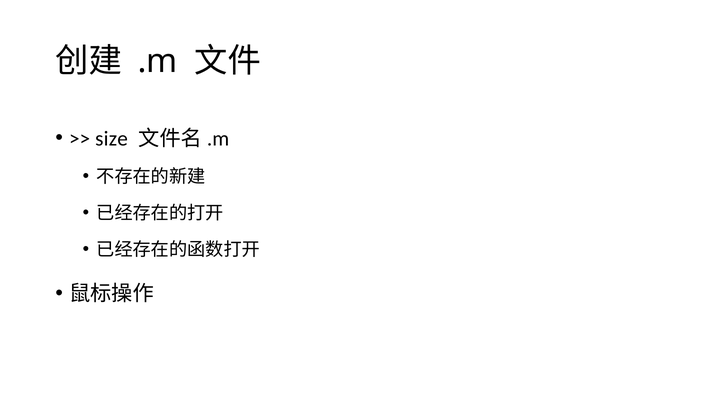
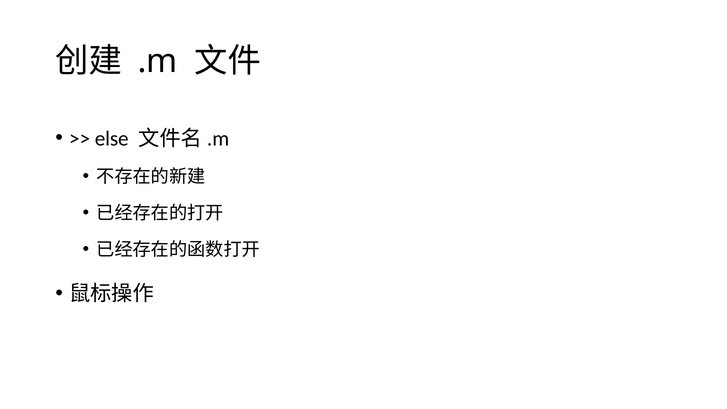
size: size -> else (112, 139)
